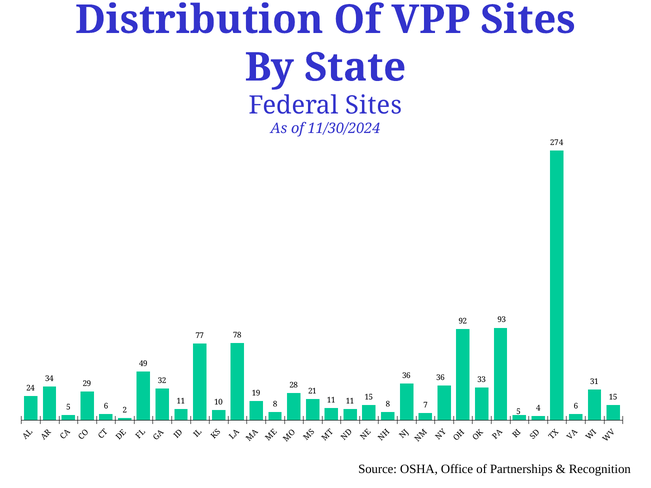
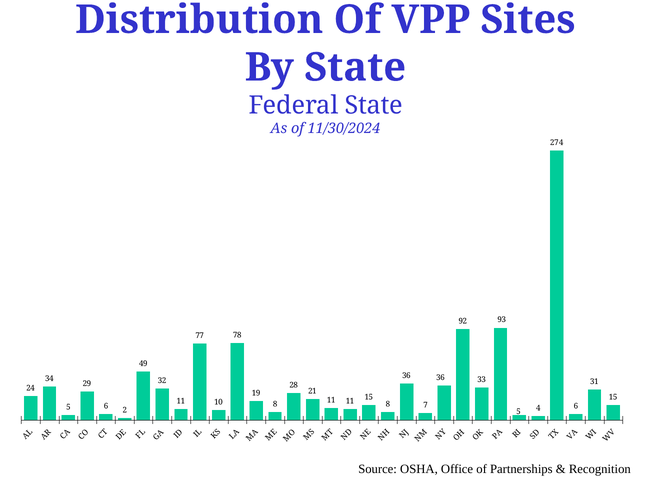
Federal Sites: Sites -> State (374, 106)
